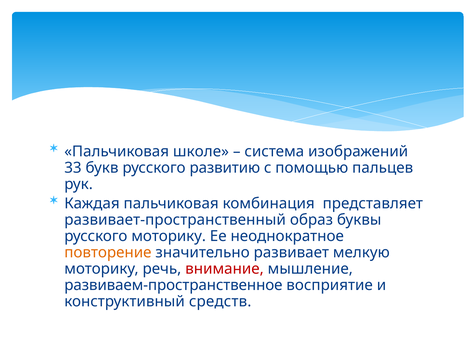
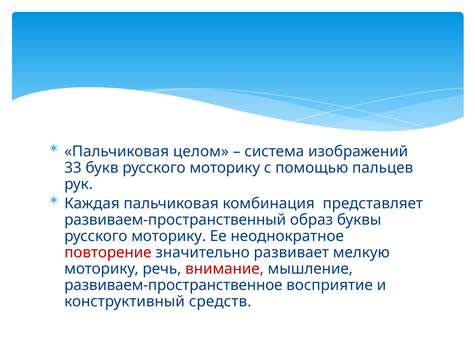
школе: школе -> целом (201, 152)
букв русского развитию: развитию -> моторику (225, 168)
развивает-пространственный: развивает-пространственный -> развиваем-пространственный (175, 220)
повторение colour: orange -> red (108, 253)
